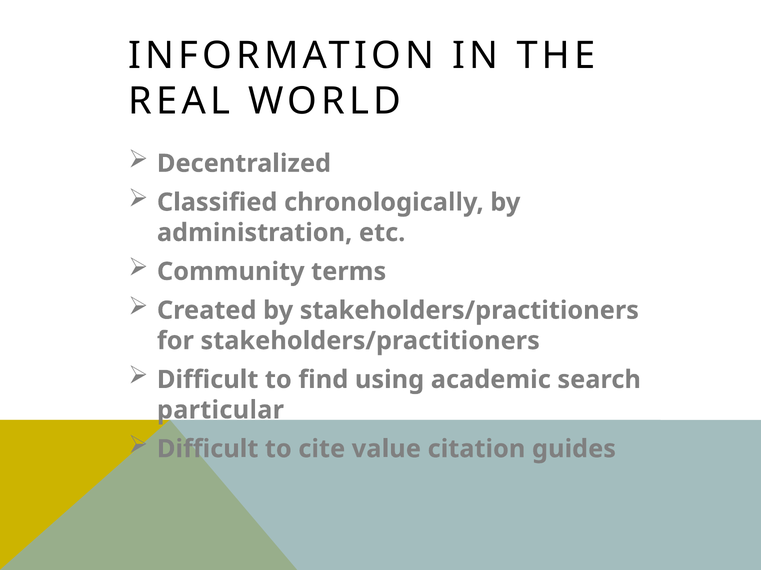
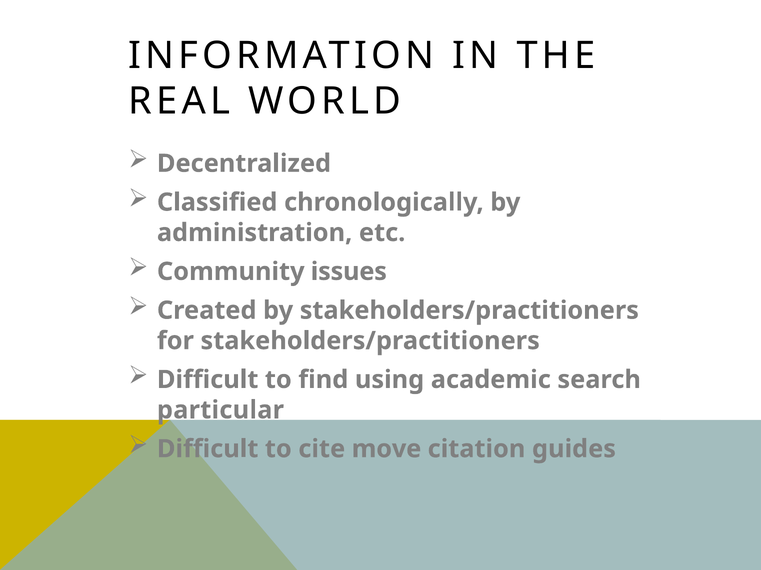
terms: terms -> issues (349, 272)
value: value -> move (386, 449)
